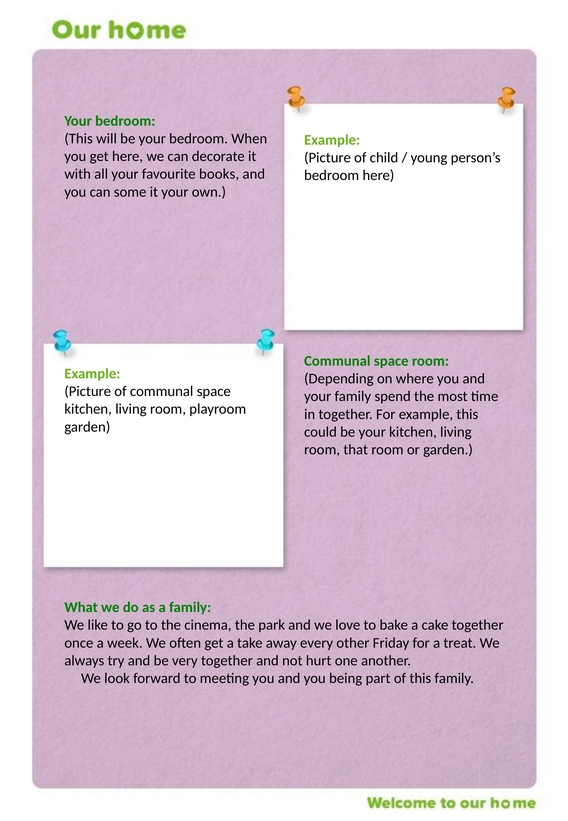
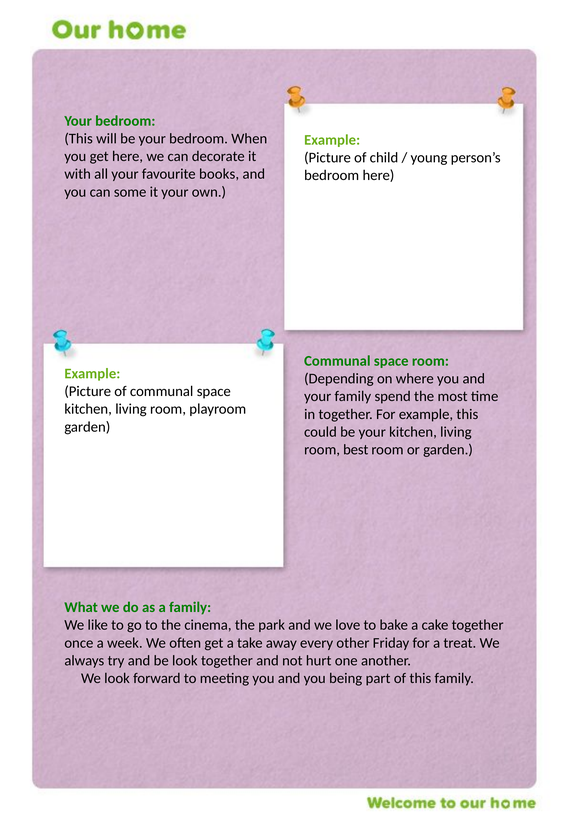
that: that -> best (356, 449)
be very: very -> look (185, 660)
